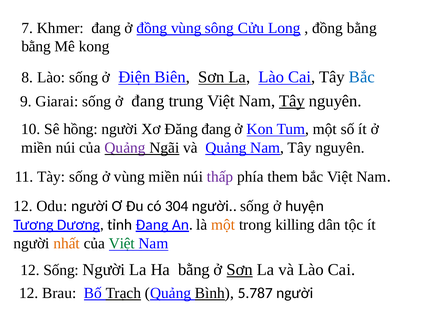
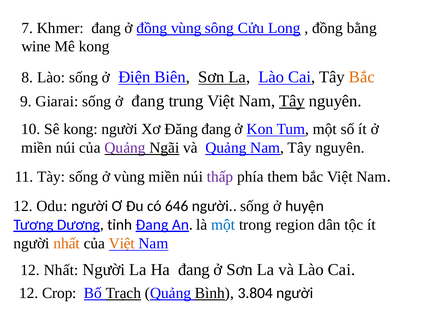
bằng: bằng -> wine (36, 46)
Bắc colour: blue -> orange (362, 77)
Sê hồng: hồng -> kong (81, 129)
304: 304 -> 646 (177, 206)
một colour: orange -> blue (223, 224)
killing: killing -> region (295, 224)
Việt colour: green -> orange (122, 243)
12 Sống: Sống -> Nhất (61, 270)
Ha bằng: bằng -> đang (194, 269)
Sơn underline: present -> none (240, 269)
Brau: Brau -> Crop (59, 293)
5.787: 5.787 -> 3.804 (255, 293)
